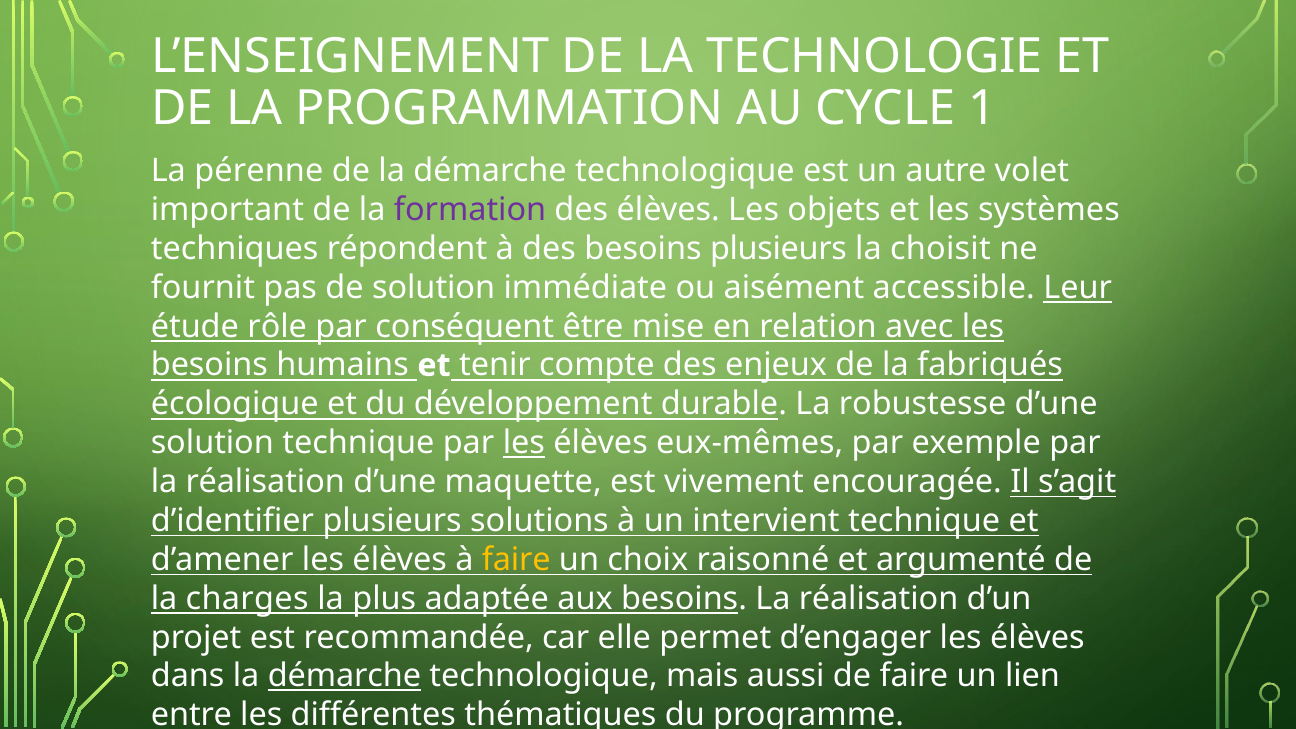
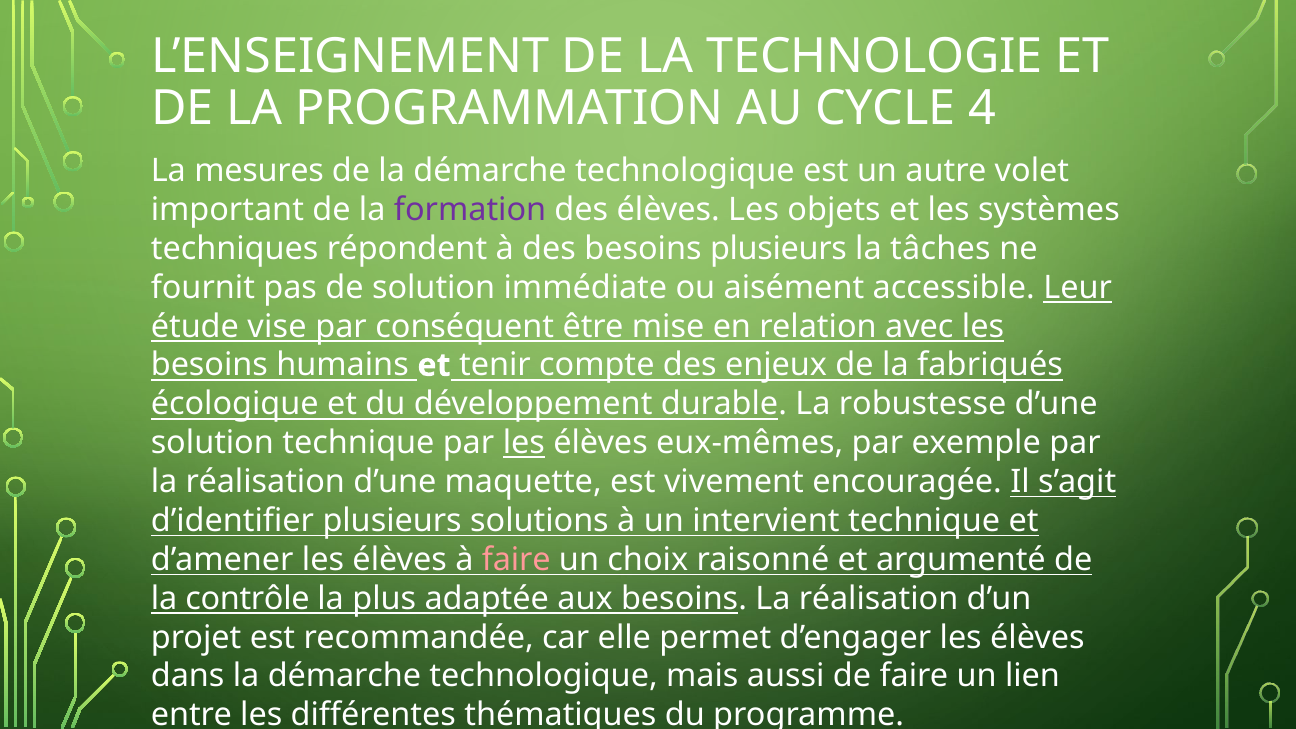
1: 1 -> 4 (982, 109)
pérenne: pérenne -> mesures (259, 171)
choisit: choisit -> tâches (940, 249)
rôle: rôle -> vise (277, 326)
faire colour: yellow -> pink (516, 560)
charges: charges -> contrôle (247, 598)
démarche underline: present -> none (344, 676)
